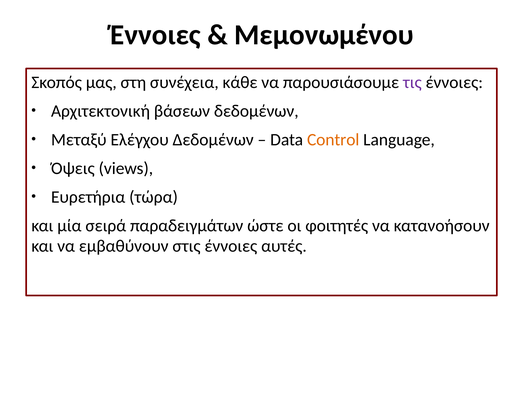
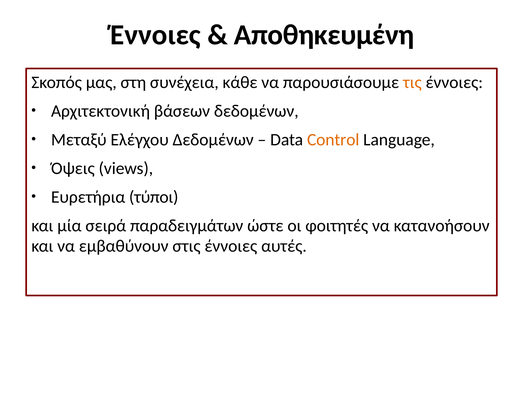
Μεμονωμένου: Μεμονωμένου -> Αποθηκευμένη (324, 35)
τις colour: purple -> orange (412, 82)
τώρα: τώρα -> τύποι (154, 197)
